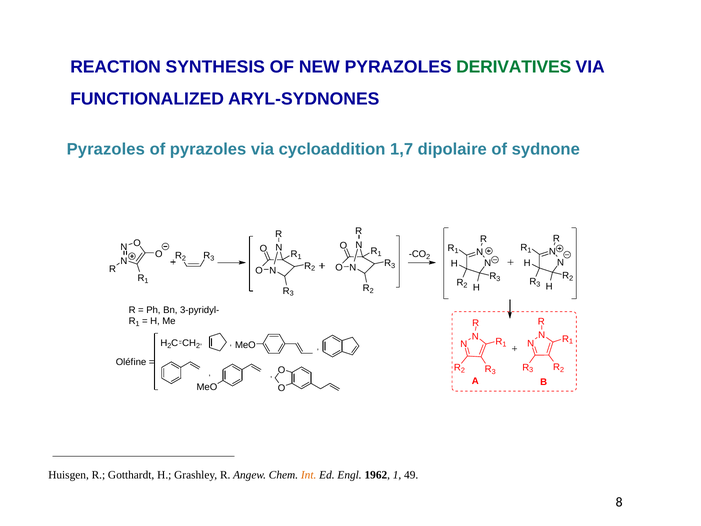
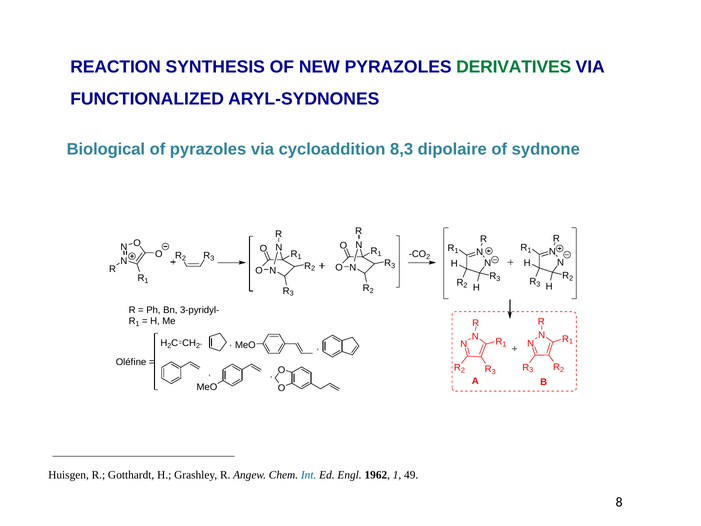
Pyrazoles: Pyrazoles -> Biological (106, 149)
1,7: 1,7 -> 8,3 (402, 149)
Int colour: orange -> blue (309, 475)
